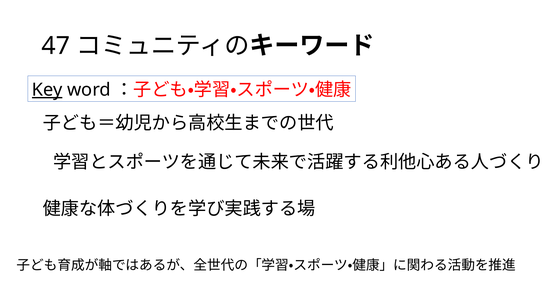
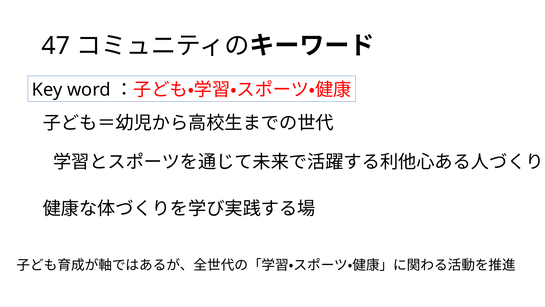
Key underline: present -> none (47, 90)
